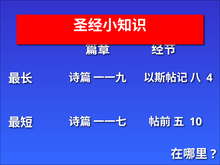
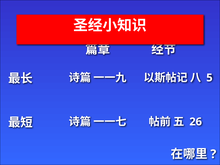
4: 4 -> 5 (209, 78)
10: 10 -> 26 (196, 122)
